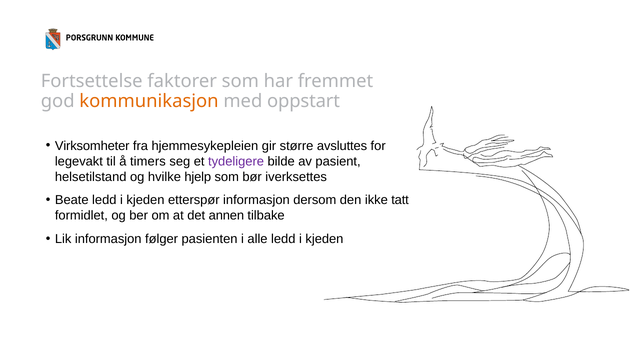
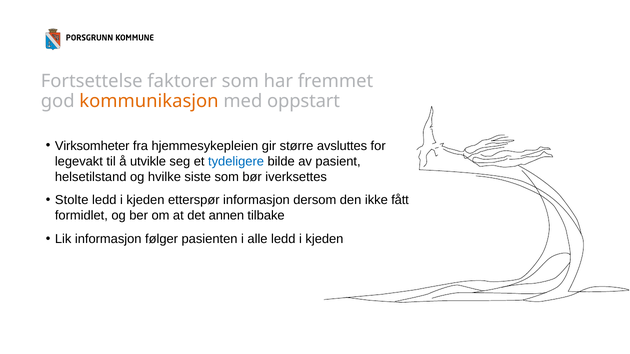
timers: timers -> utvikle (148, 161)
tydeligere colour: purple -> blue (236, 161)
hjelp: hjelp -> siste (198, 177)
Beate: Beate -> Stolte (72, 200)
tatt: tatt -> fått (400, 200)
